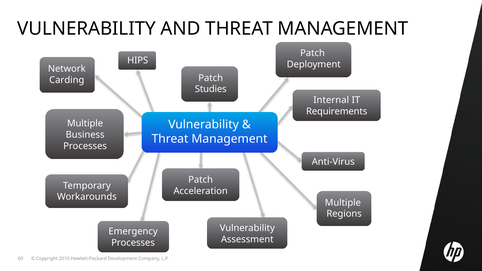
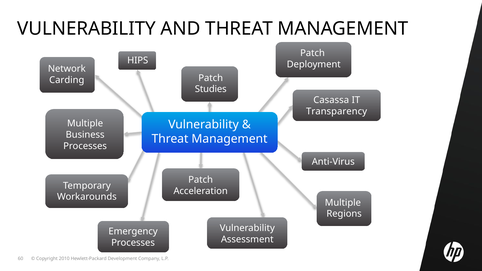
Internal: Internal -> Casassa (331, 100)
Requirements: Requirements -> Transparency (337, 112)
